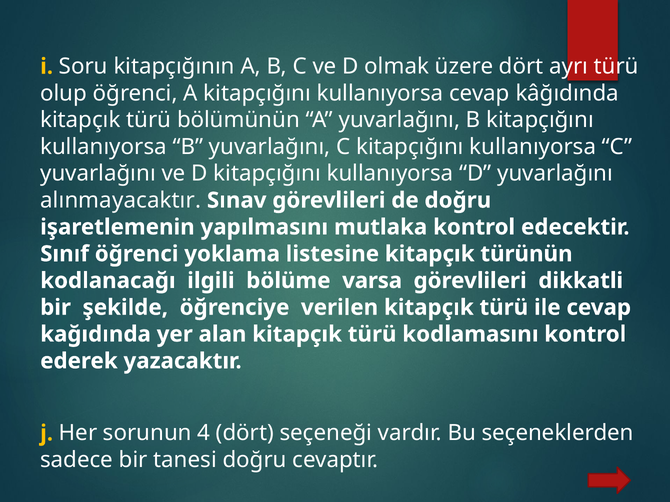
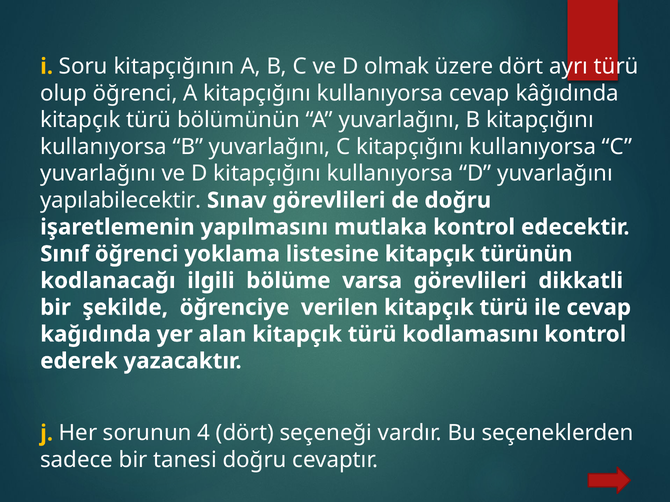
alınmayacaktır: alınmayacaktır -> yapılabilecektir (121, 201)
